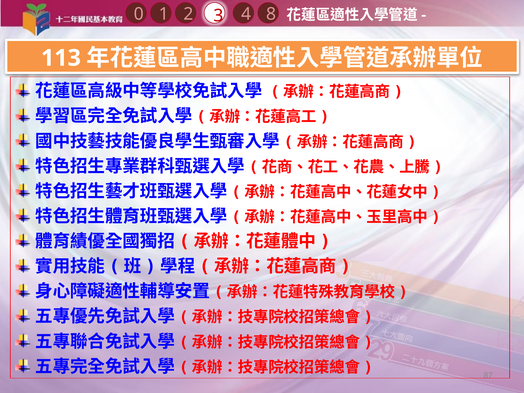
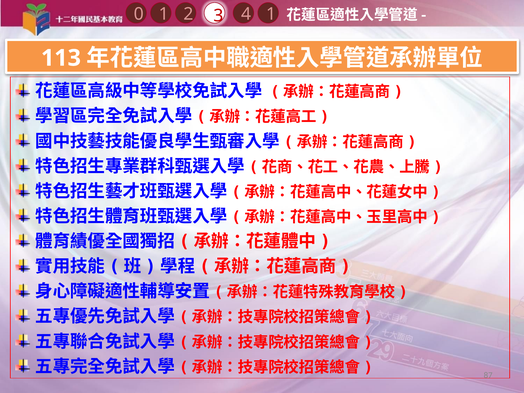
4 8: 8 -> 1 (271, 14)
